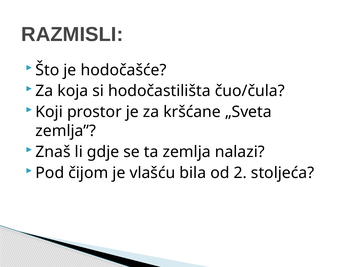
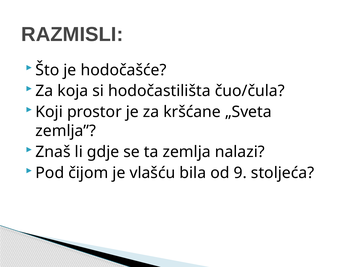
2: 2 -> 9 (240, 172)
